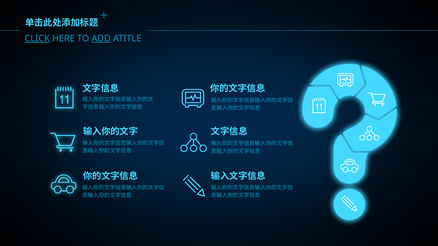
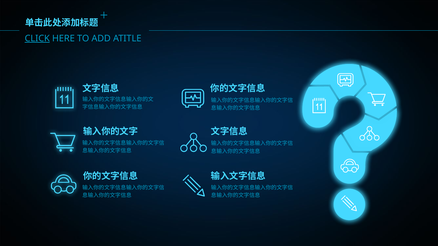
ADD underline: present -> none (101, 39)
